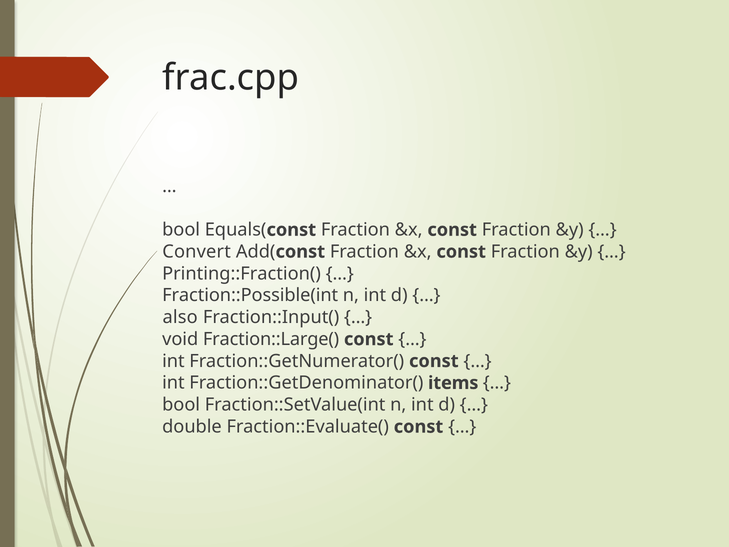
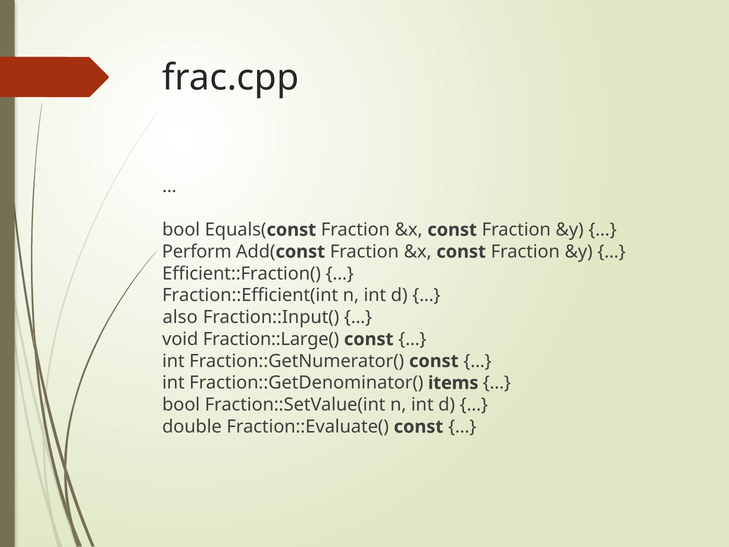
Convert: Convert -> Perform (197, 252)
Printing::Fraction(: Printing::Fraction( -> Efficient::Fraction( (242, 273)
Fraction::Possible(int: Fraction::Possible(int -> Fraction::Efficient(int (250, 295)
